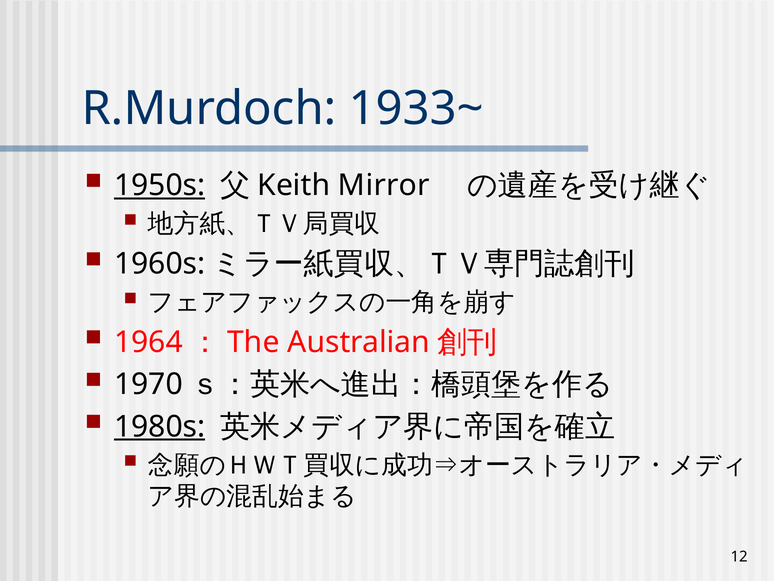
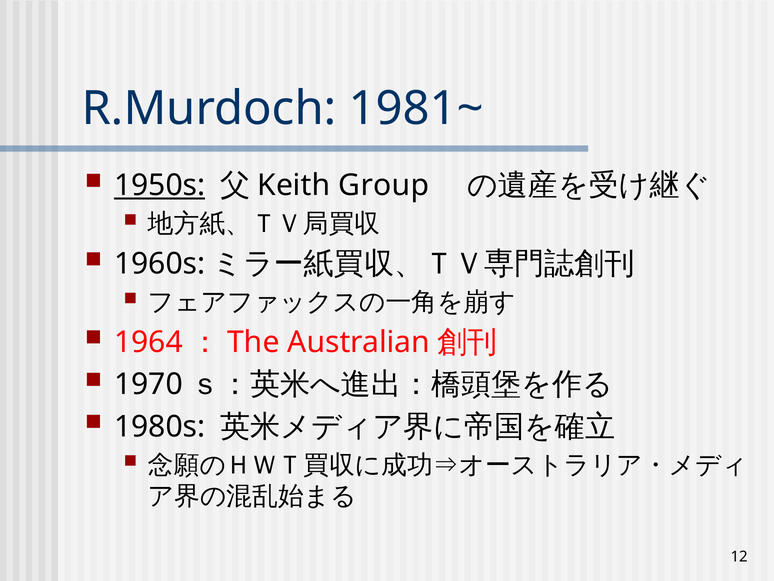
1933~: 1933~ -> 1981~ (416, 109)
Mirror: Mirror -> Group (384, 185)
1980s underline: present -> none (160, 426)
